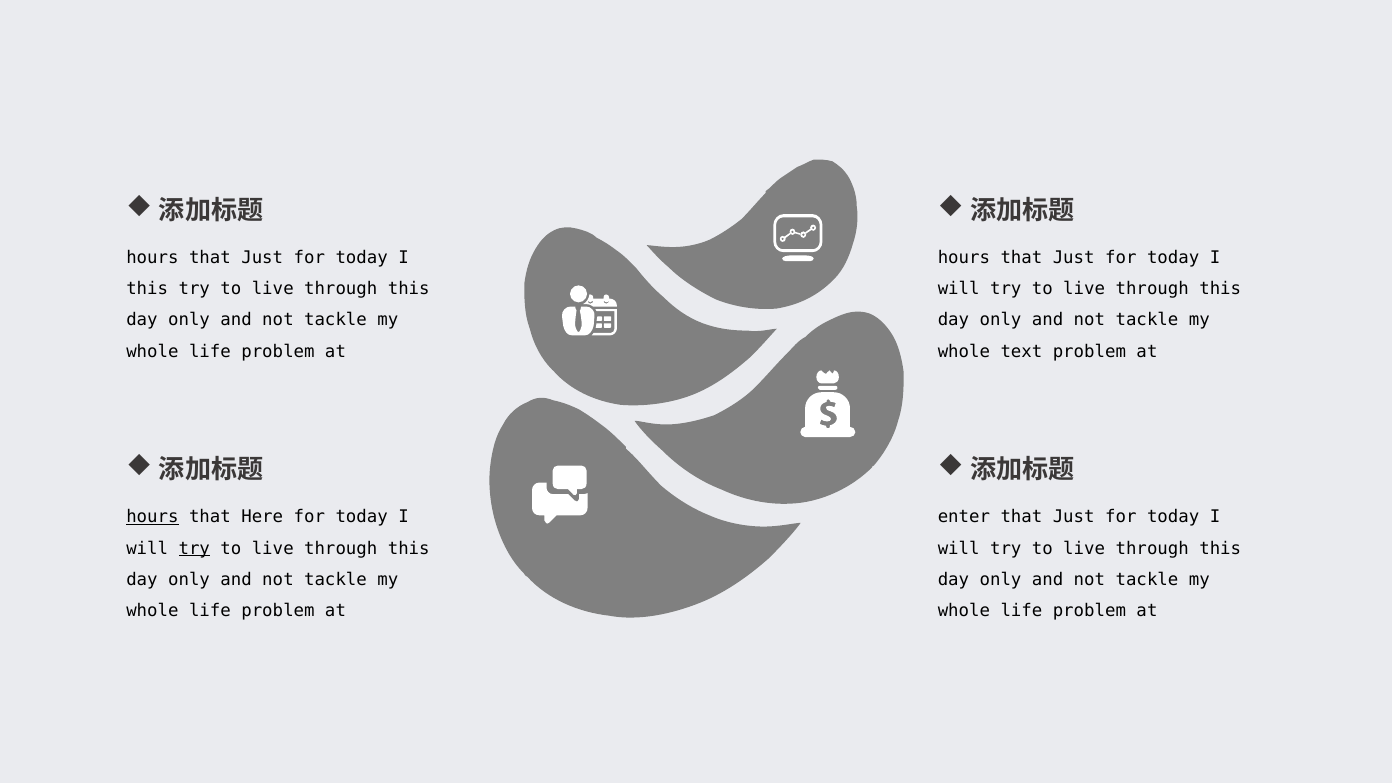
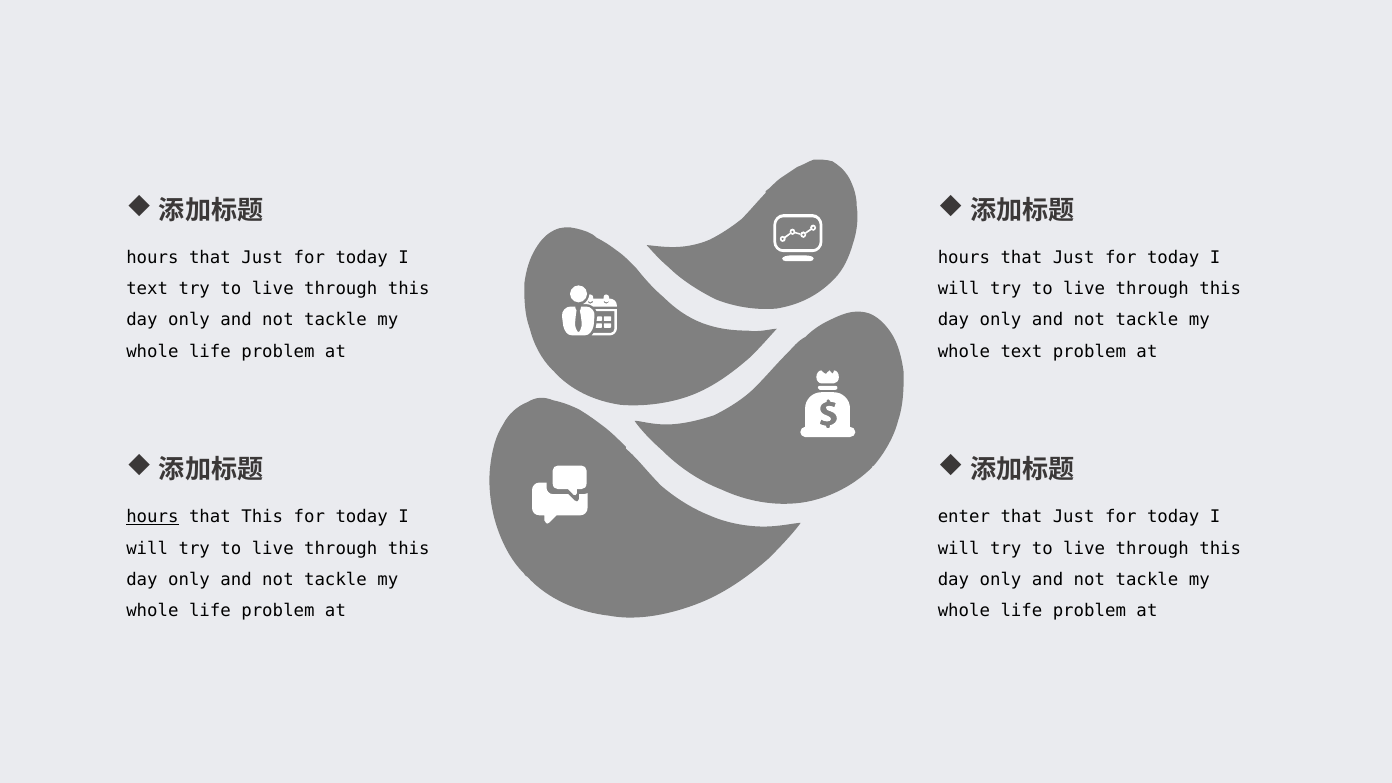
this: this -> text (147, 289)
that Here: Here -> This (262, 517)
try underline: present -> none (194, 548)
